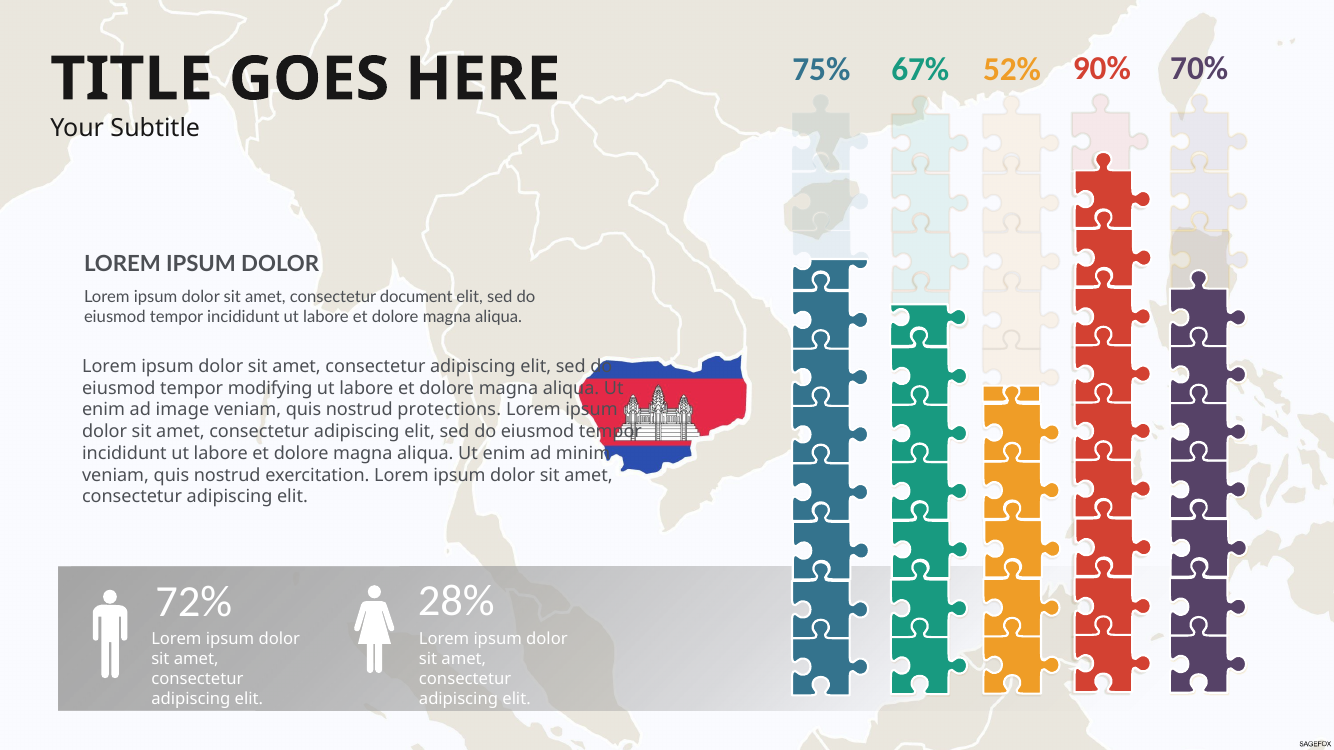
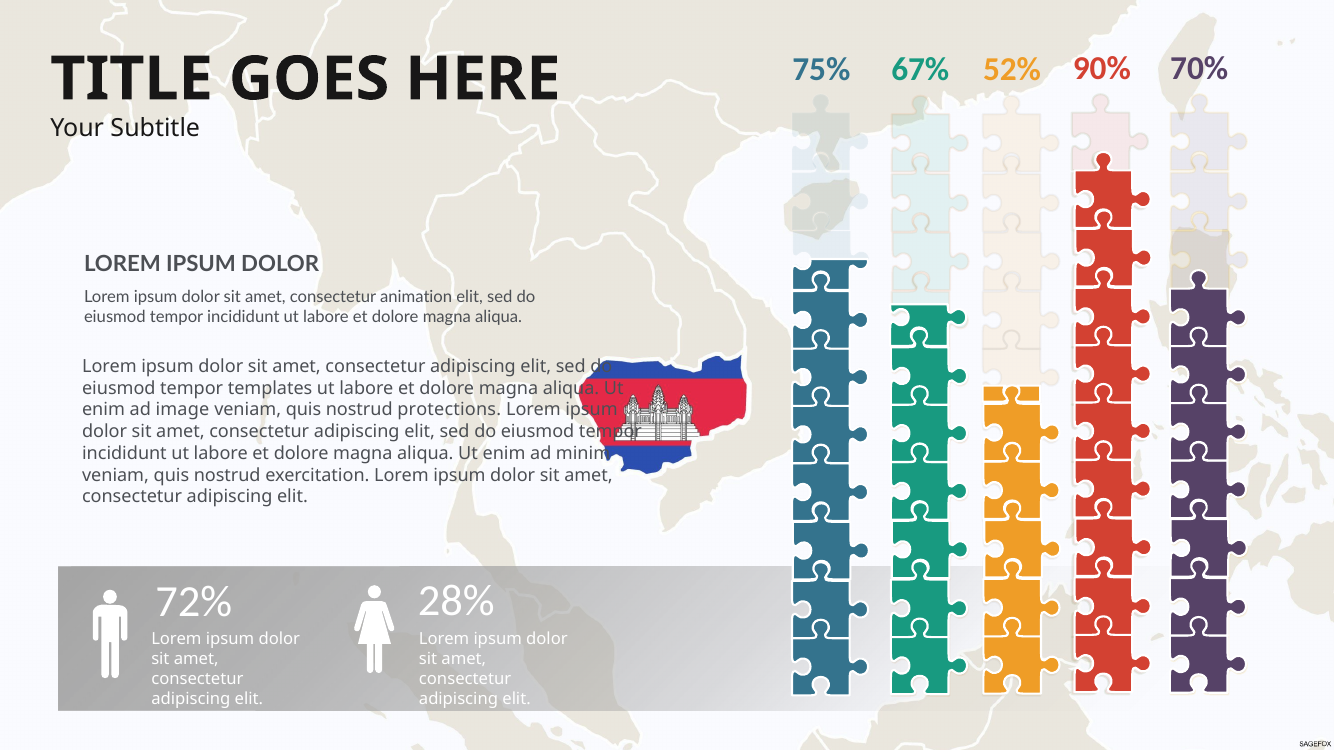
document: document -> animation (416, 297)
modifying: modifying -> templates (270, 389)
